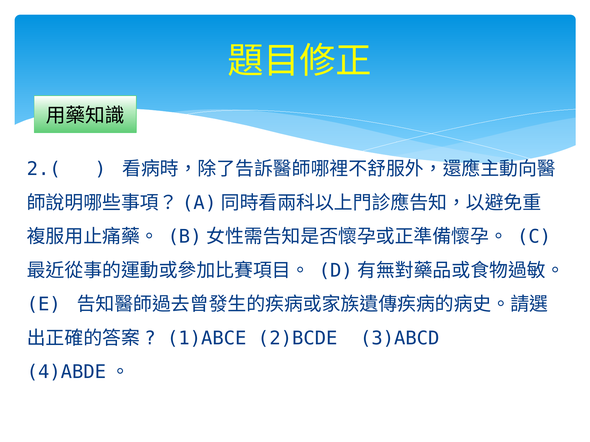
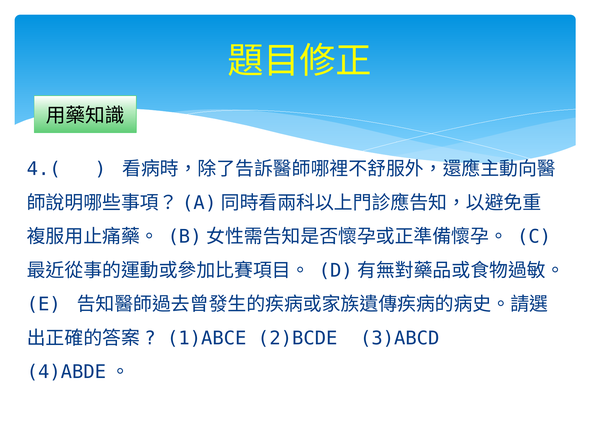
2.(: 2.( -> 4.( (44, 169)
